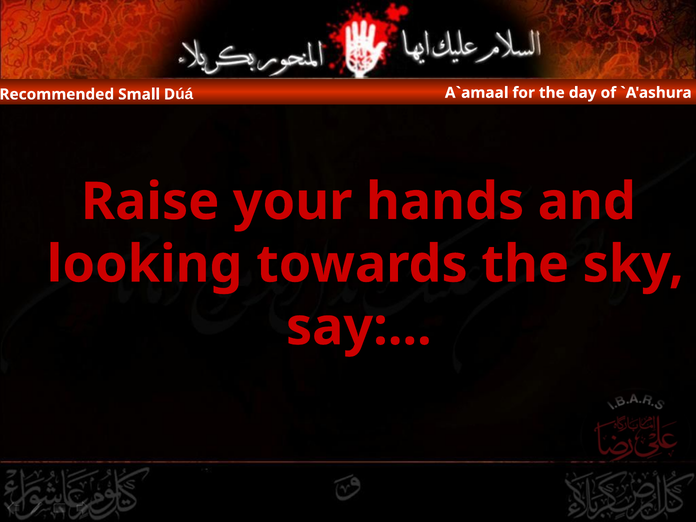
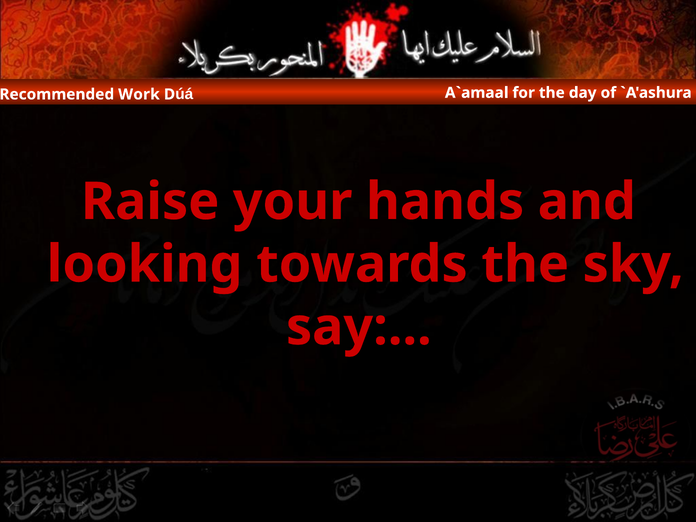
Small: Small -> Work (139, 94)
